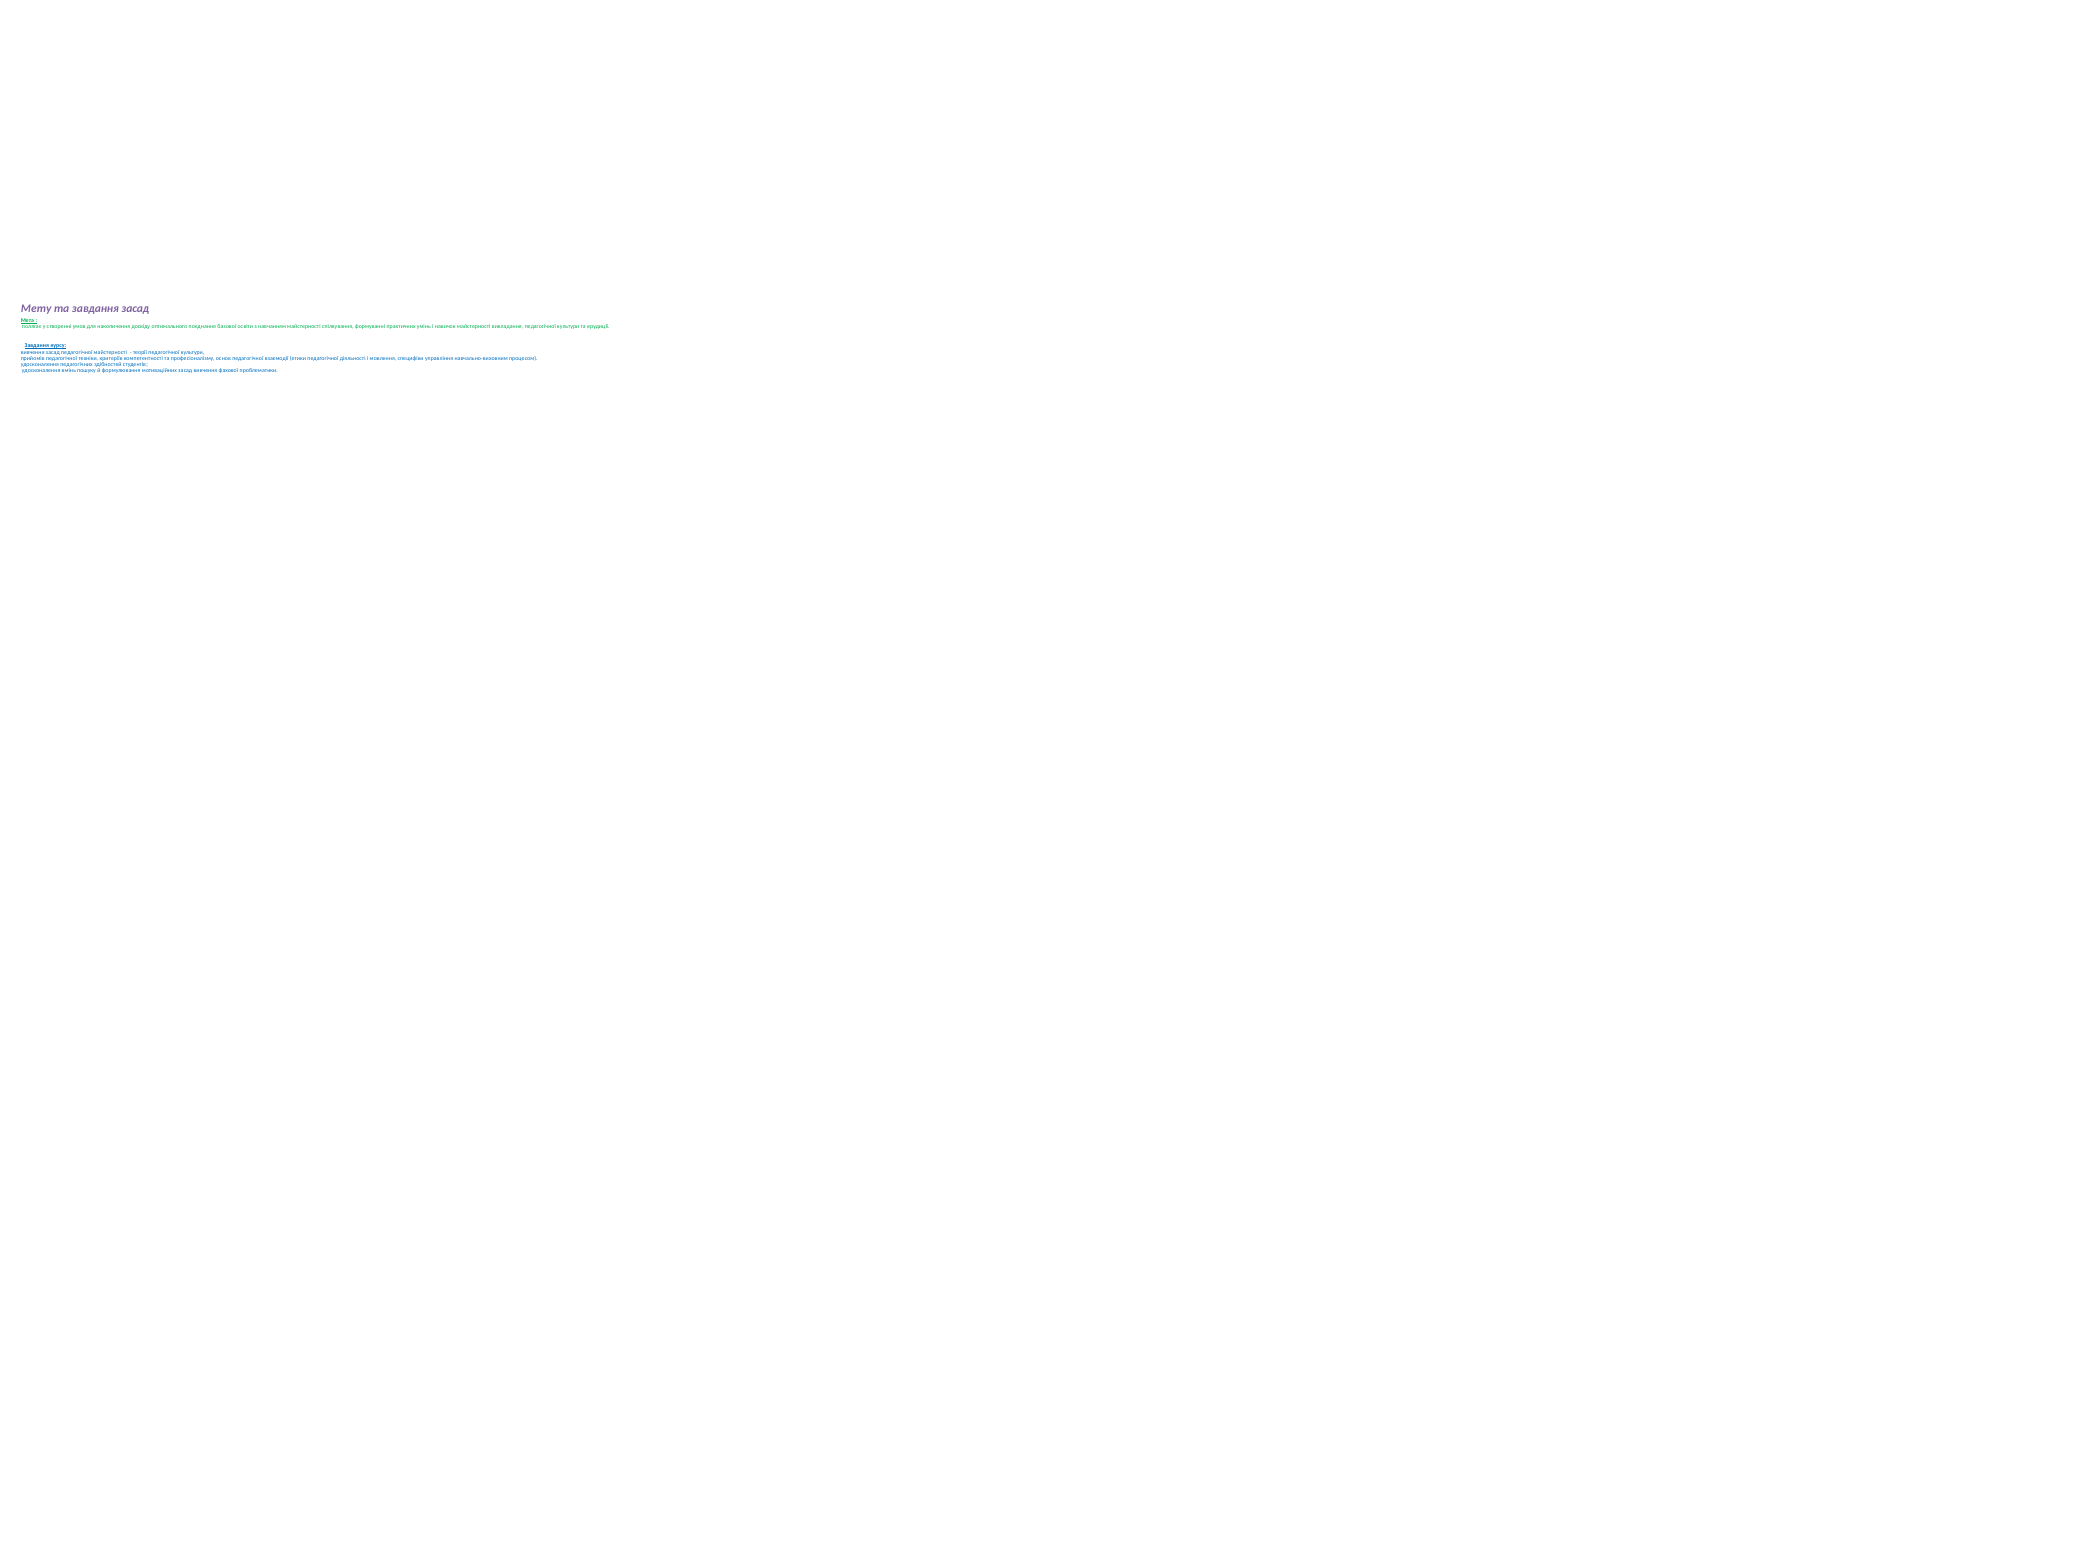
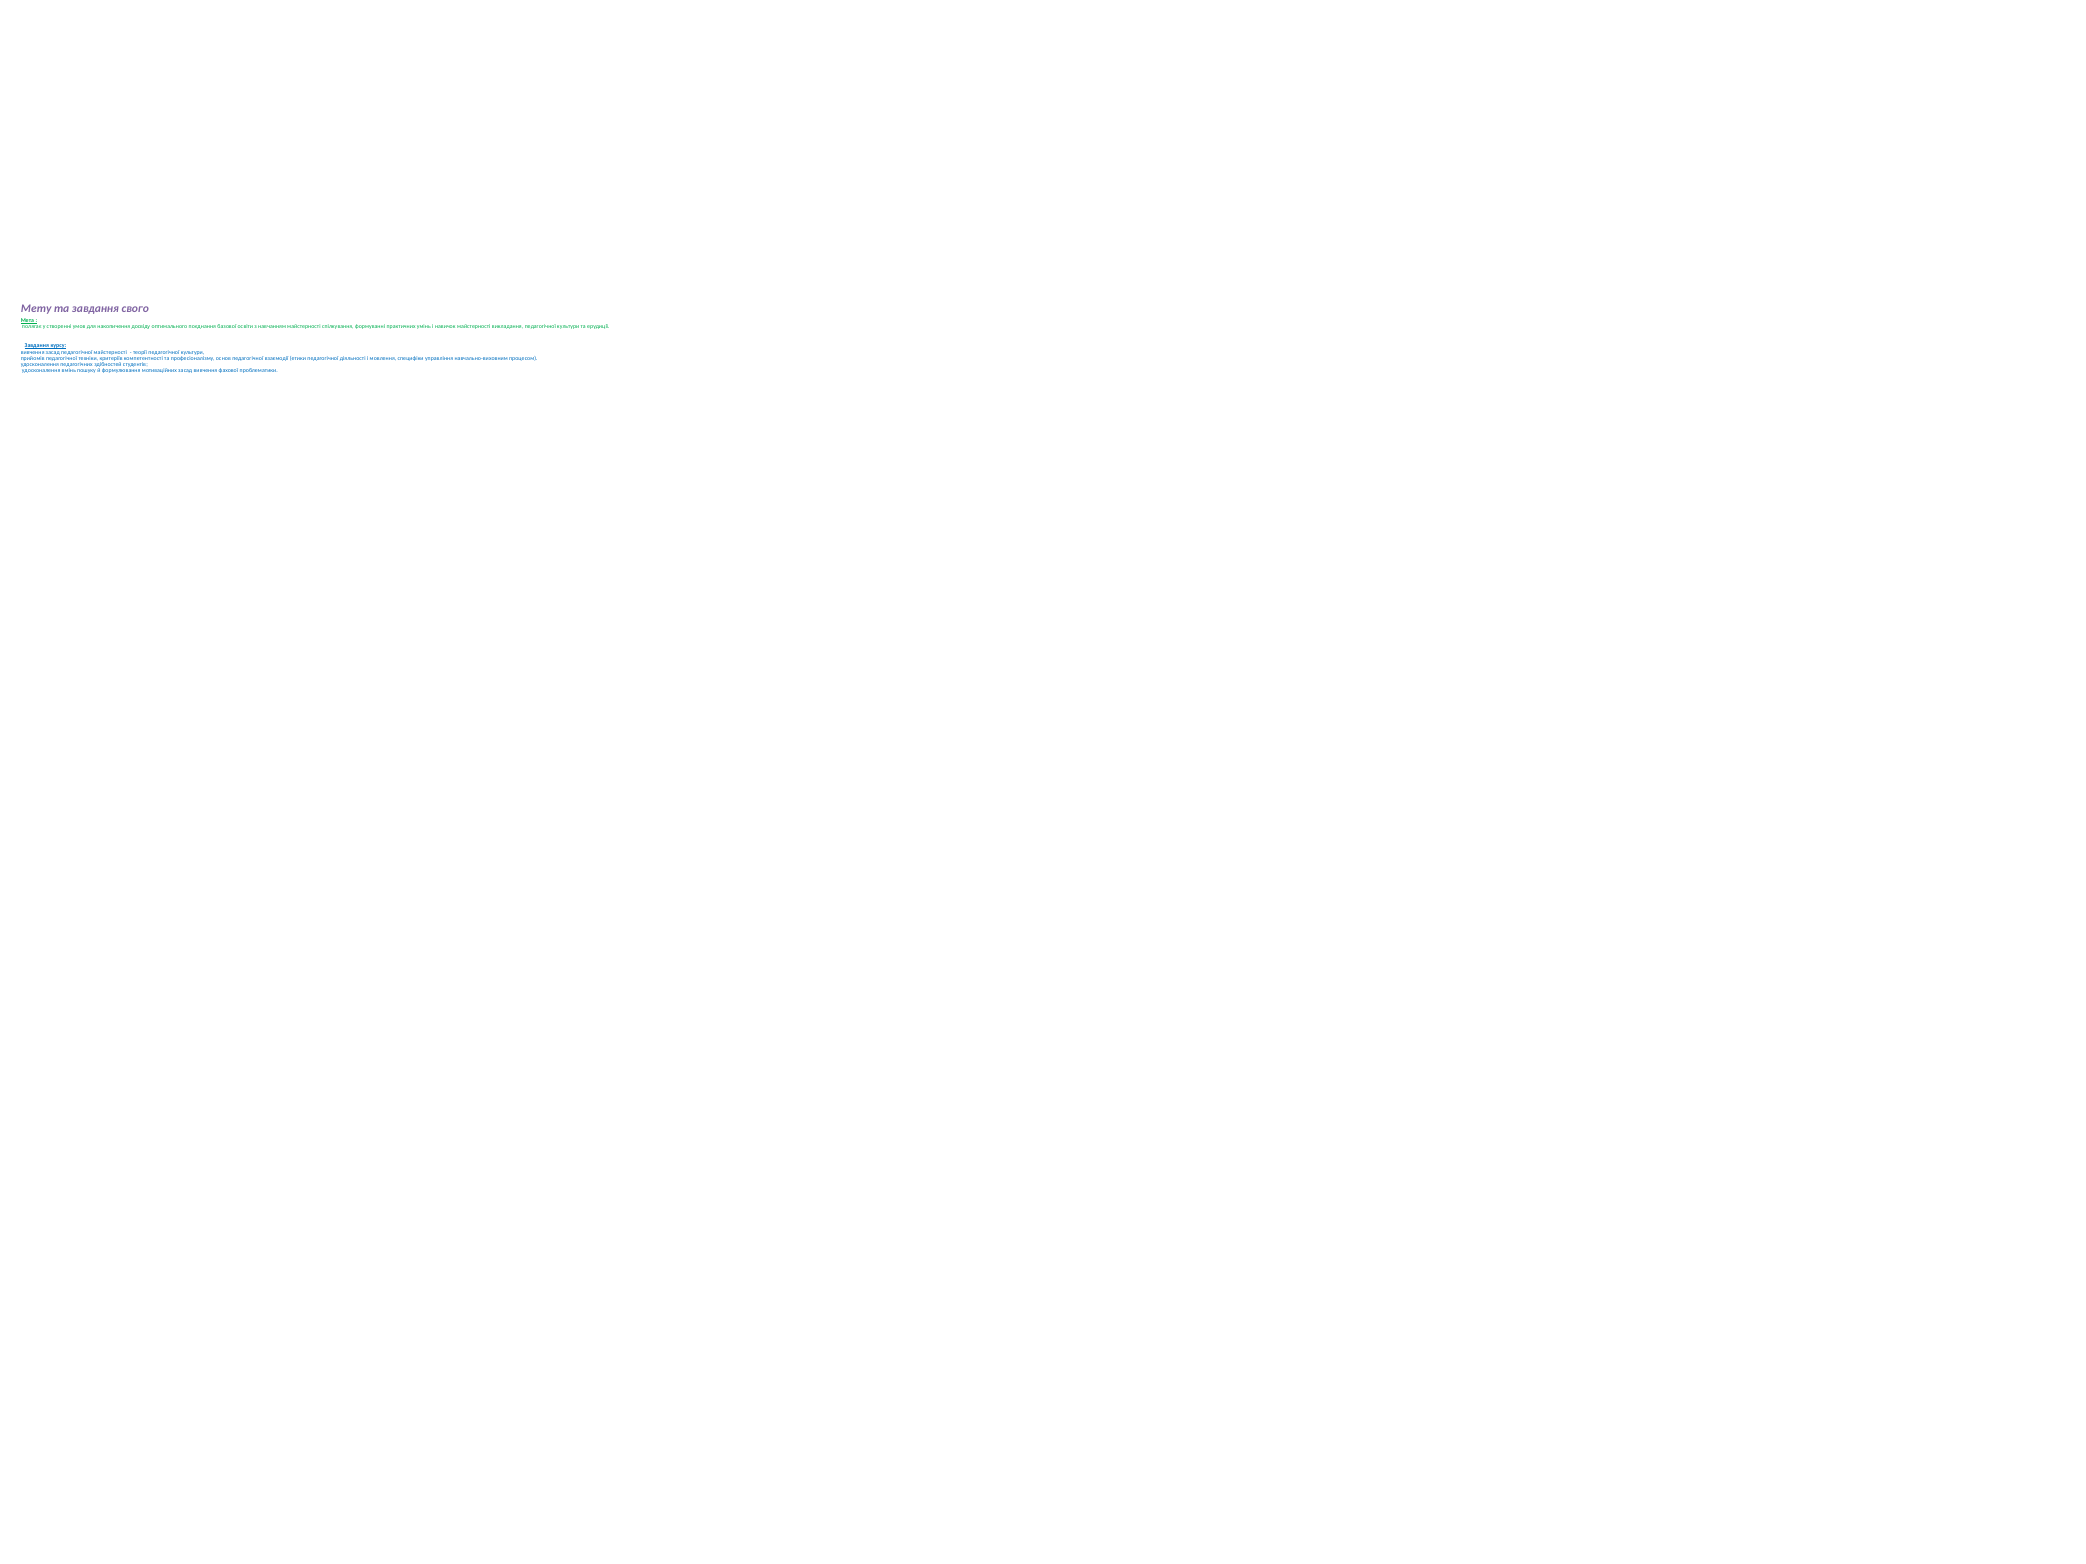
завдання засад: засад -> свого (135, 309)
